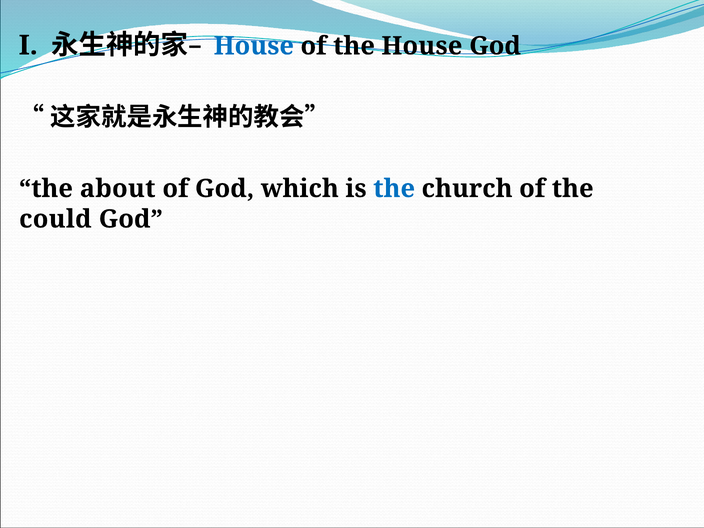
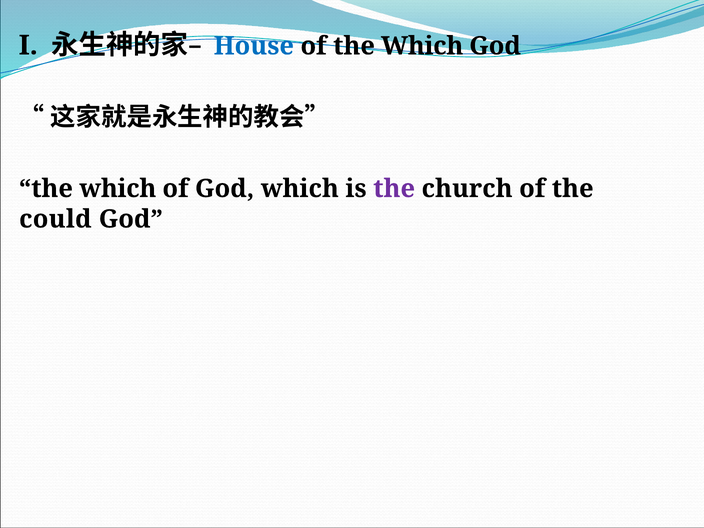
of the House: House -> Which (422, 46)
about: about -> which (118, 189)
the colour: blue -> purple (394, 189)
